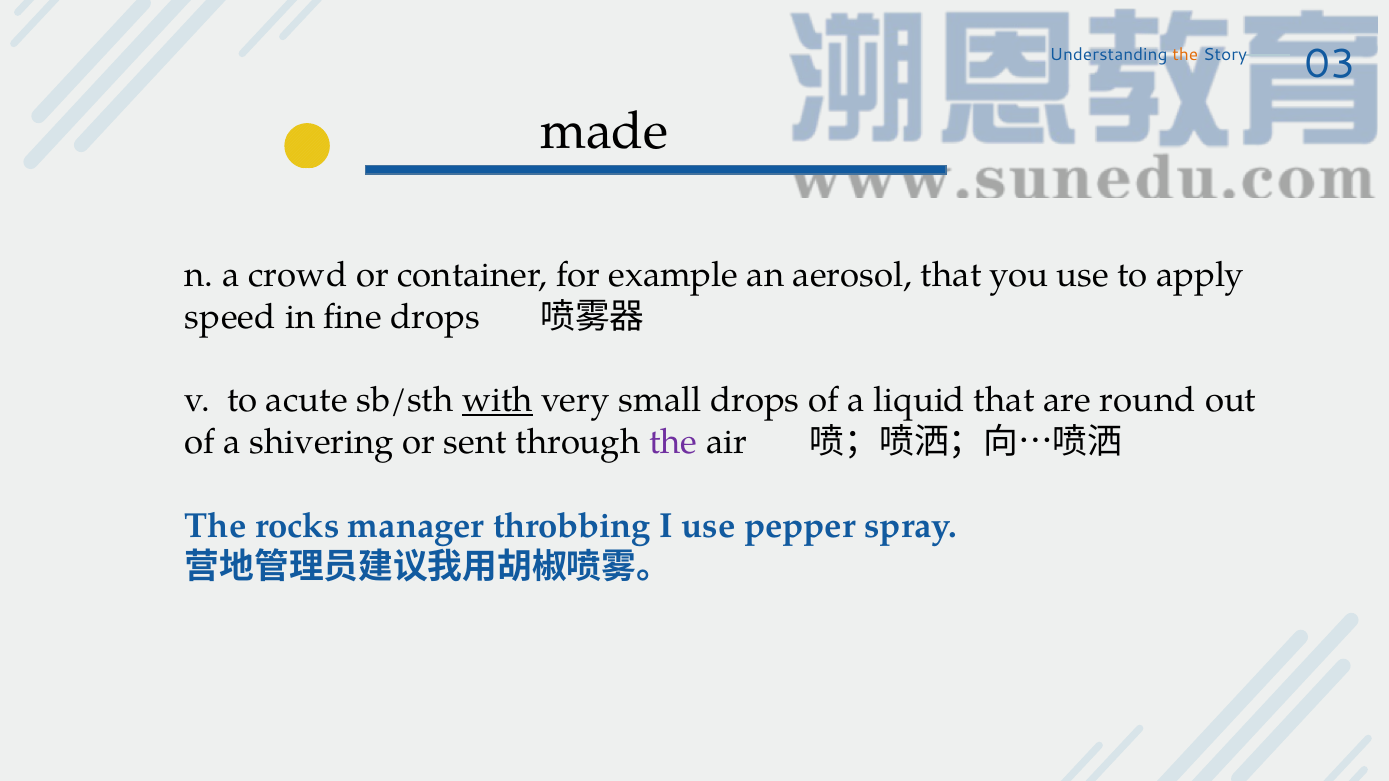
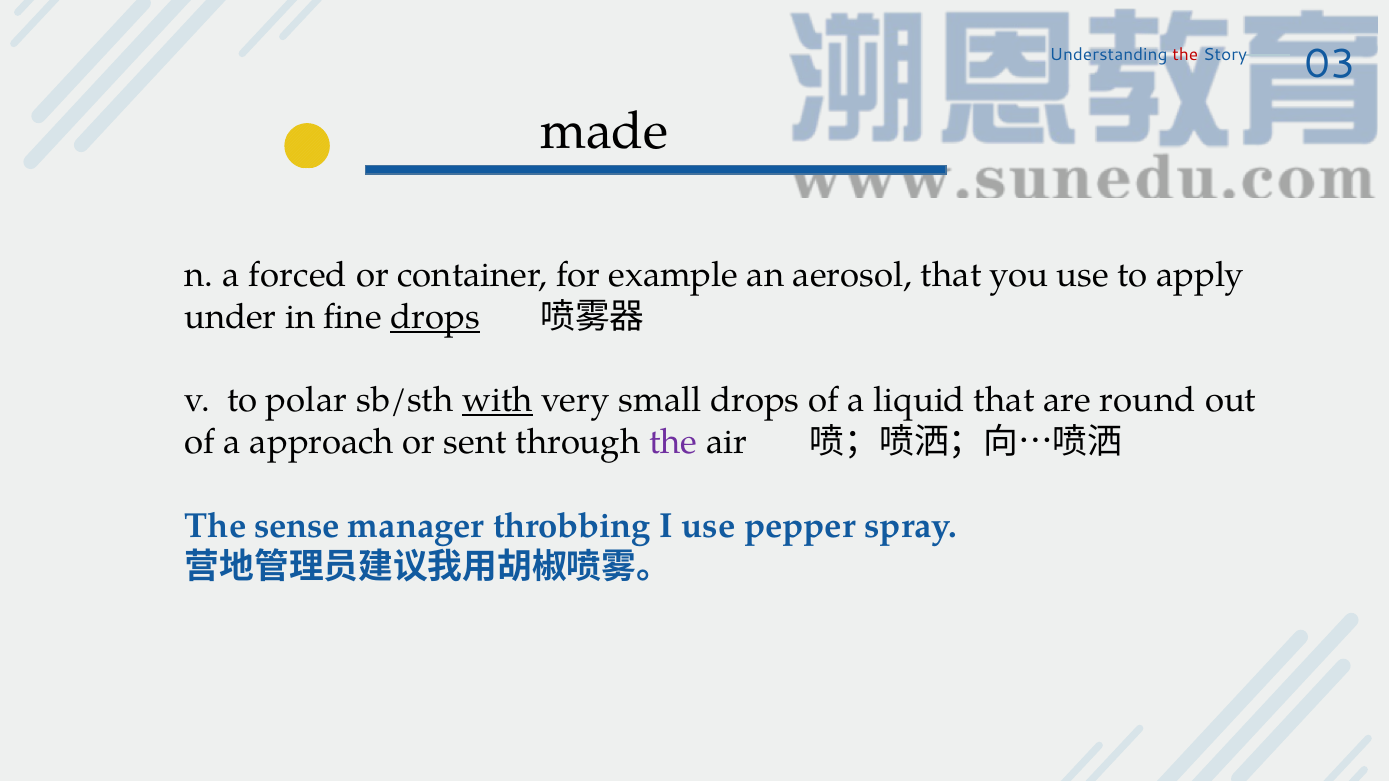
the colour: orange -> red (1185, 55)
crowd: crowd -> forced (298, 275)
speed: speed -> under (231, 317)
drops underline: none -> present (435, 317)
acute: acute -> polar (307, 400)
shivering: shivering -> approach (322, 442)
rocks: rocks -> sense (297, 526)
